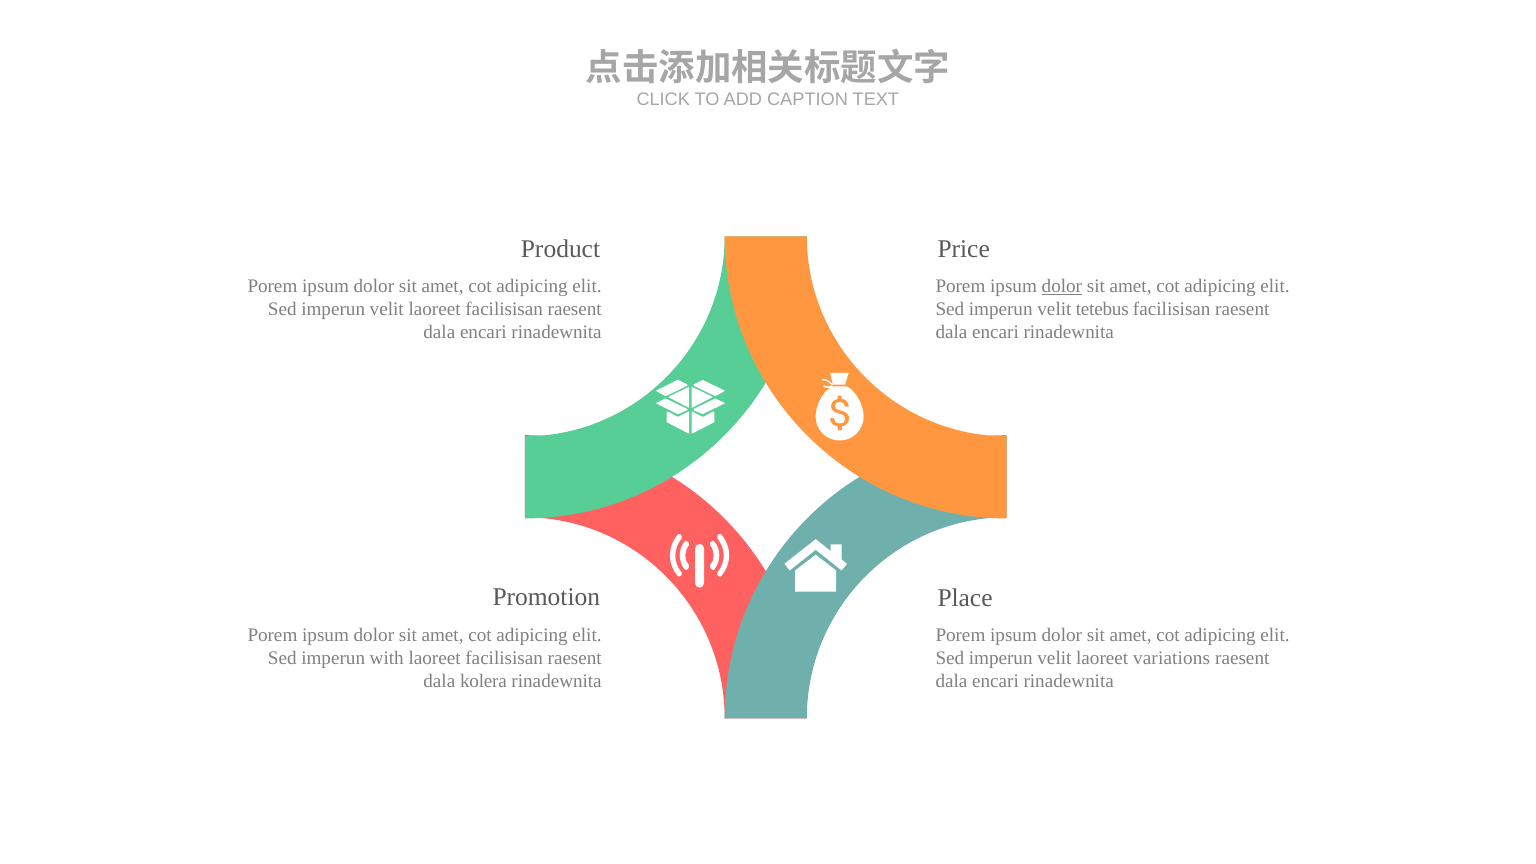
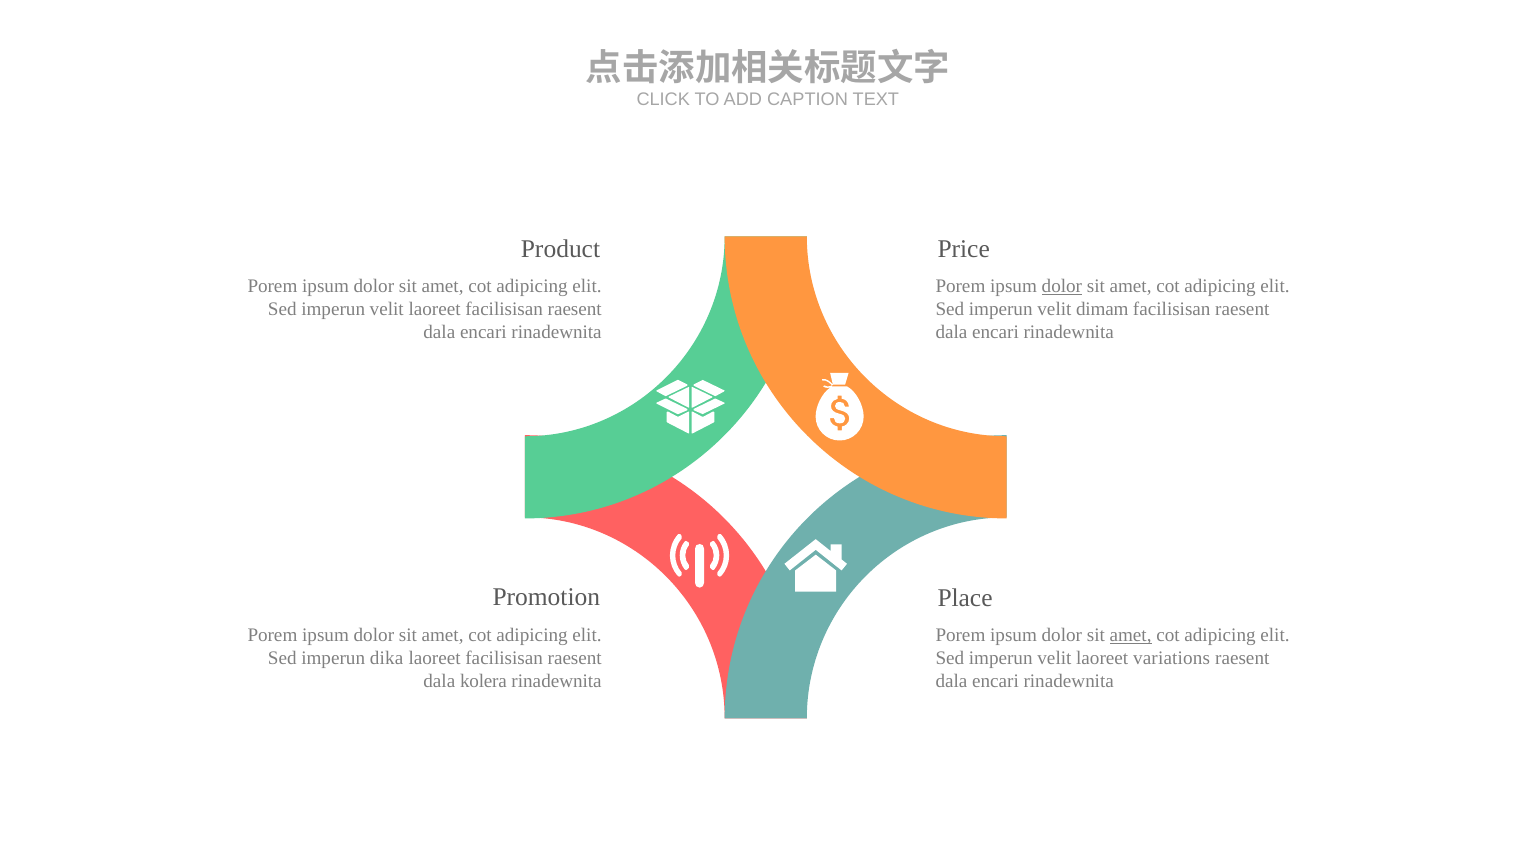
tetebus: tetebus -> dimam (1102, 309)
amet underline: none -> present (1131, 635)
with: with -> dika (387, 658)
